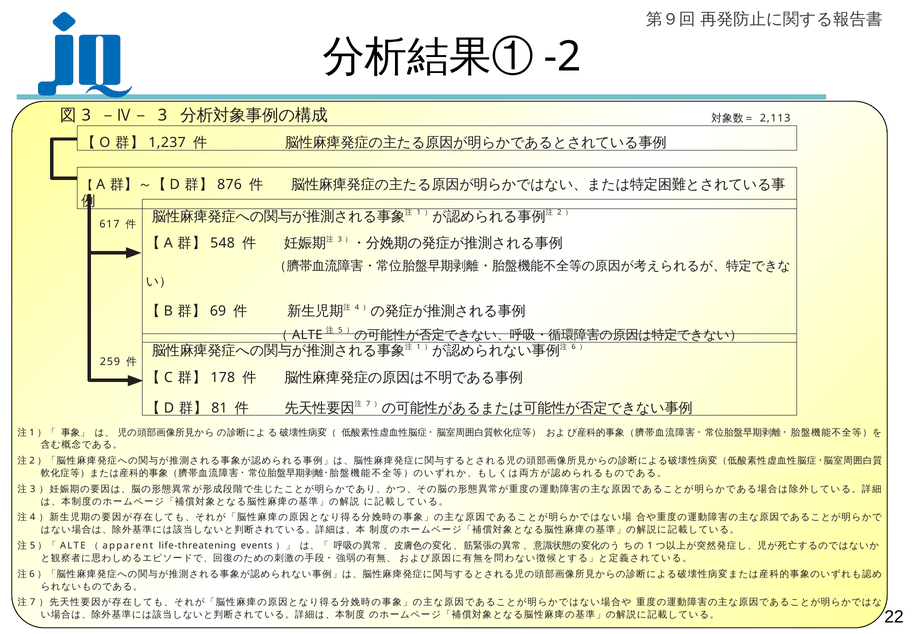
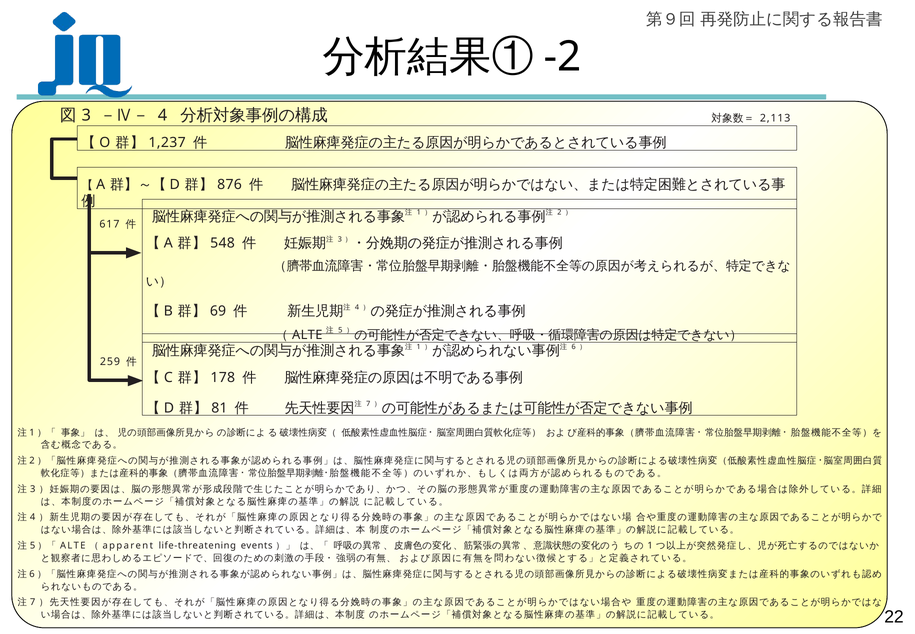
－Ⅳ－ 3: 3 -> 4 (163, 115)
